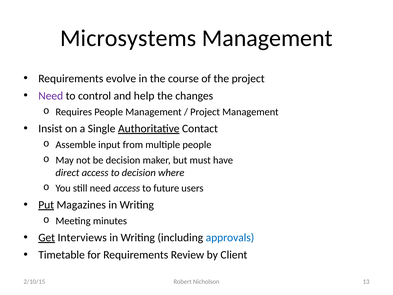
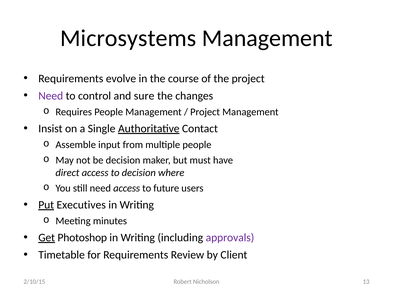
help: help -> sure (144, 96)
Magazines: Magazines -> Executives (81, 205)
Interviews: Interviews -> Photoshop (82, 237)
approvals colour: blue -> purple (230, 237)
